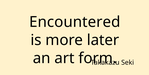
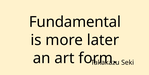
Encountered: Encountered -> Fundamental (75, 22)
